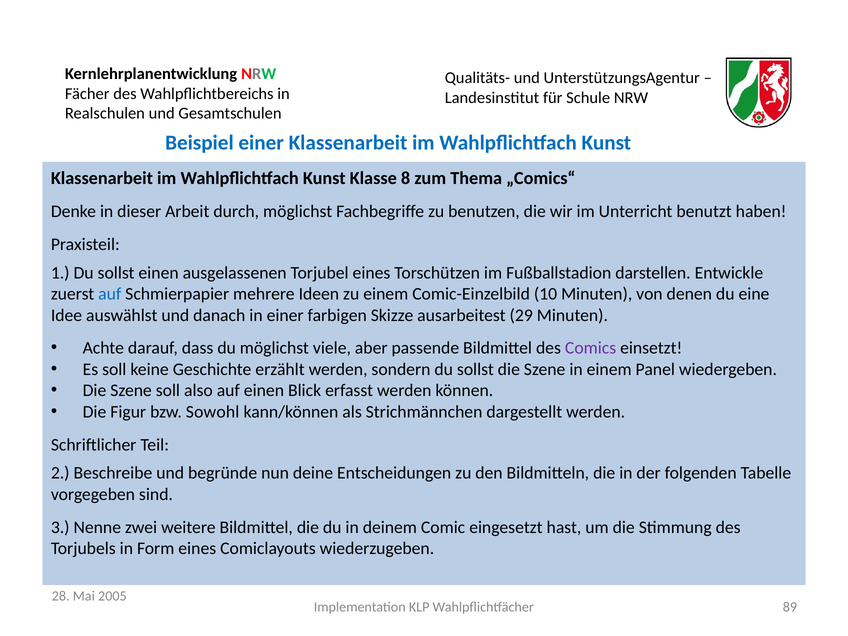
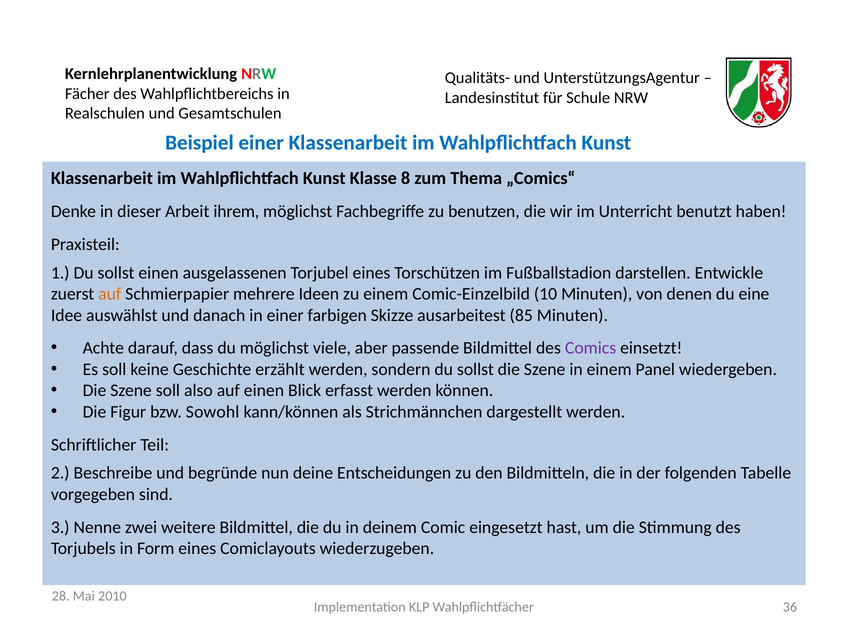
durch: durch -> ihrem (236, 212)
auf colour: blue -> orange (110, 294)
29: 29 -> 85 (521, 315)
2005: 2005 -> 2010 (112, 596)
89: 89 -> 36 (790, 607)
